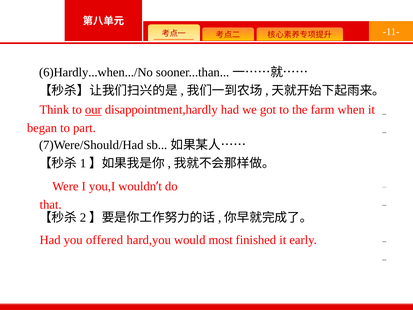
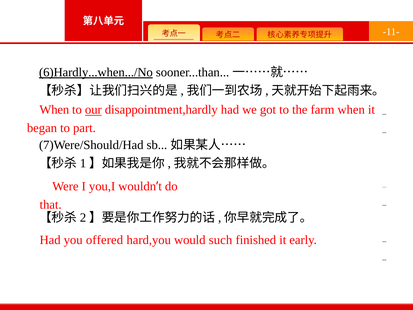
6)Hardly...when.../No underline: none -> present (96, 72)
Think: Think -> When (54, 110)
most: most -> such (220, 240)
